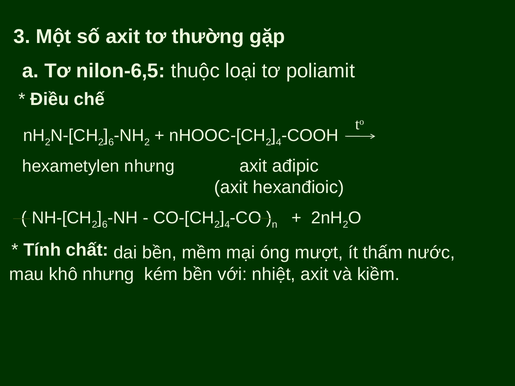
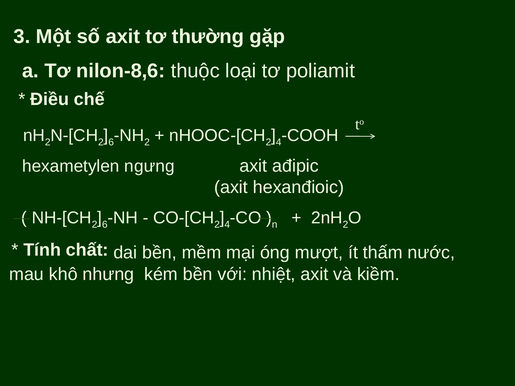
nilon-6,5: nilon-6,5 -> nilon-8,6 (121, 71)
hexametylen nhưng: nhưng -> ngưng (149, 166)
